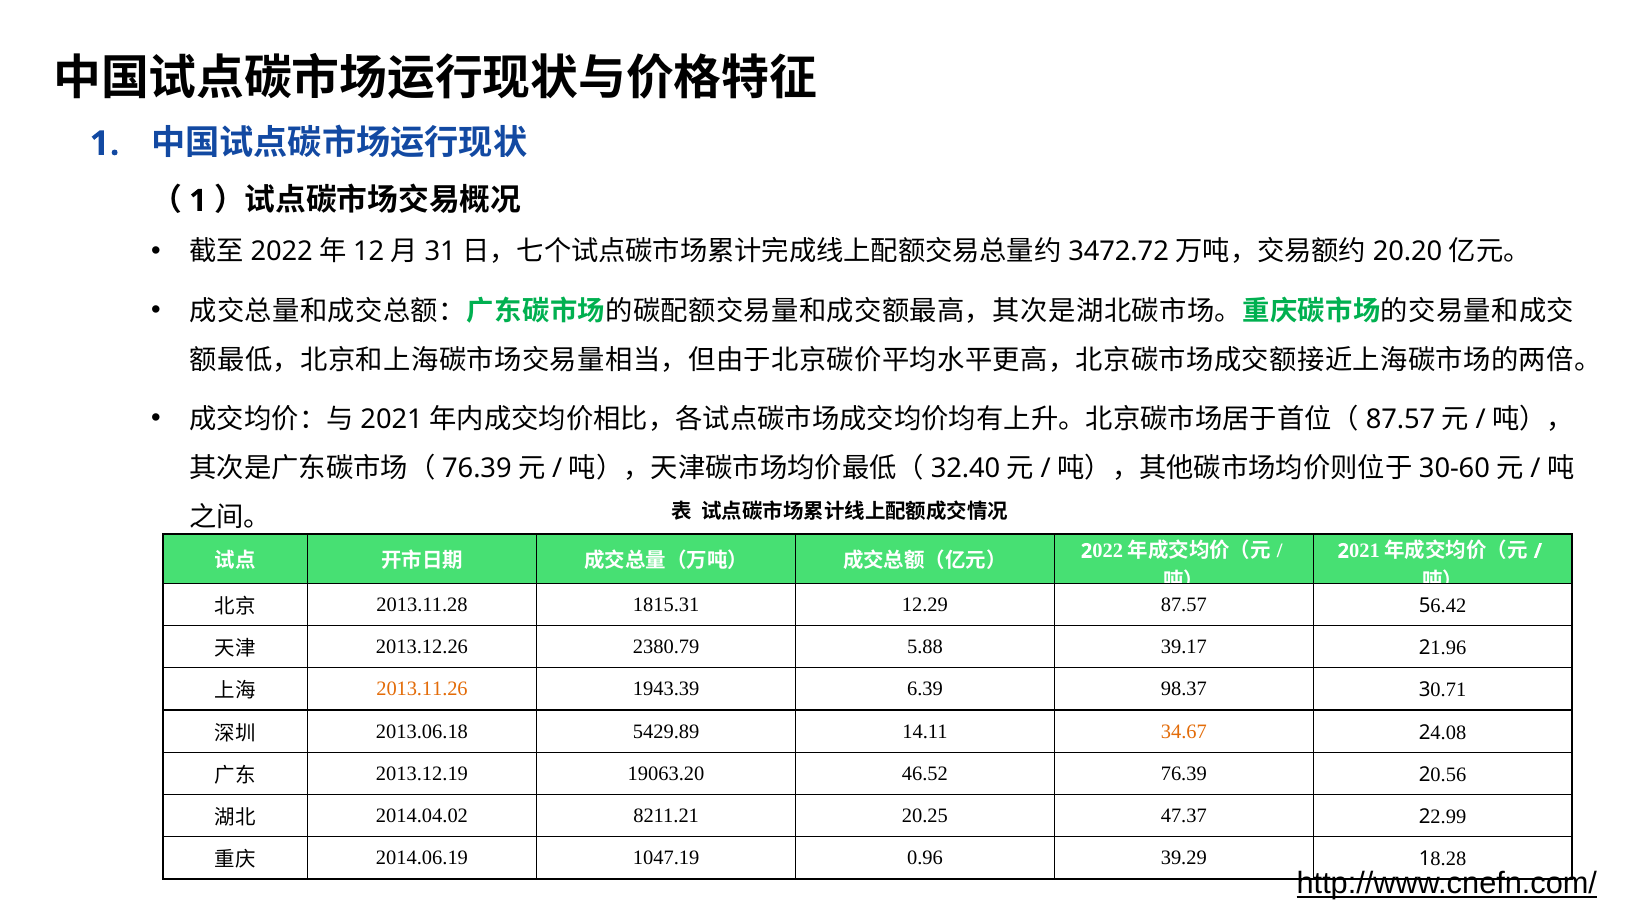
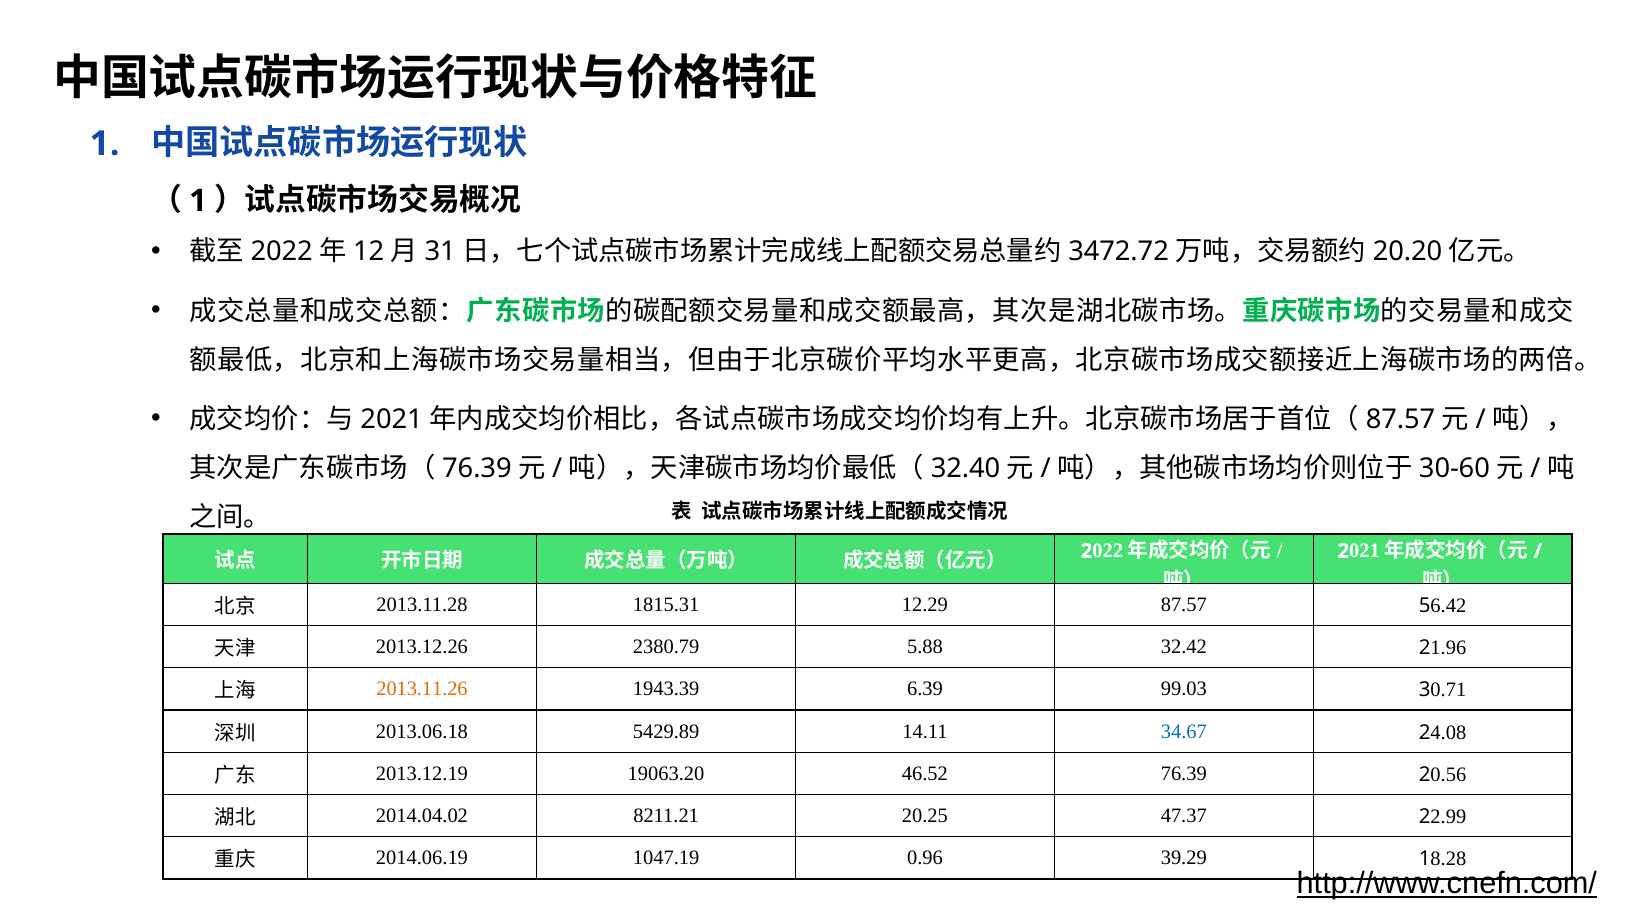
39.17: 39.17 -> 32.42 (1184, 647)
98.37: 98.37 -> 99.03 (1184, 689)
34.67 colour: orange -> blue (1184, 731)
